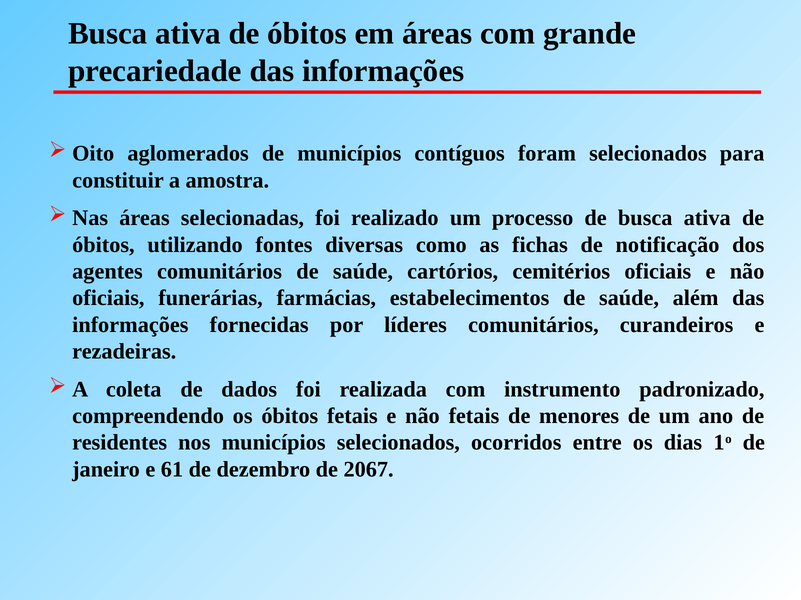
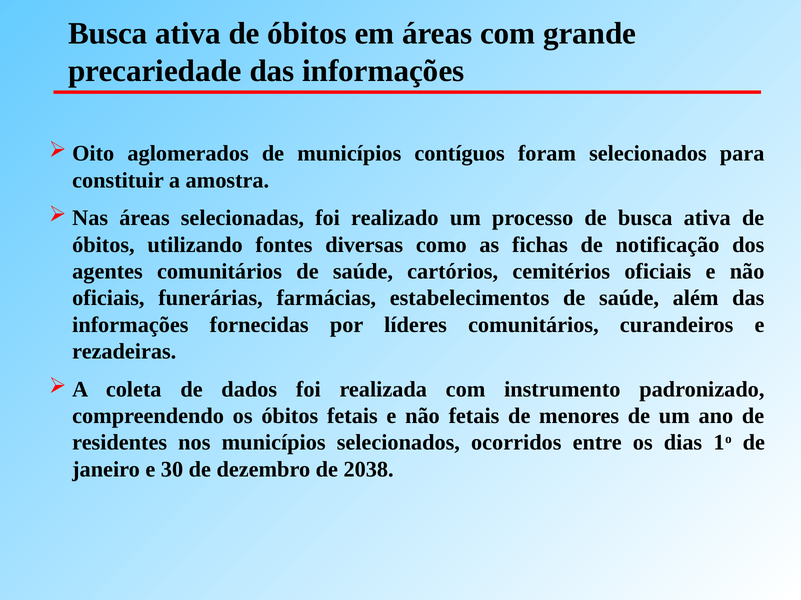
61: 61 -> 30 (172, 470)
2067: 2067 -> 2038 (369, 470)
